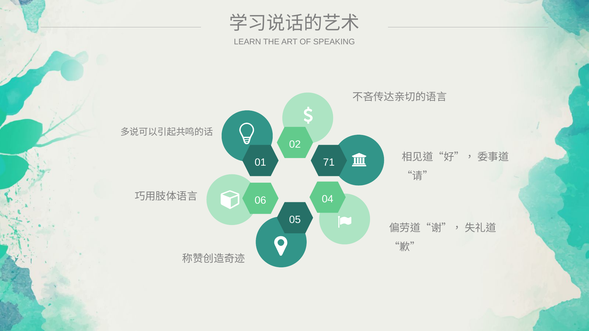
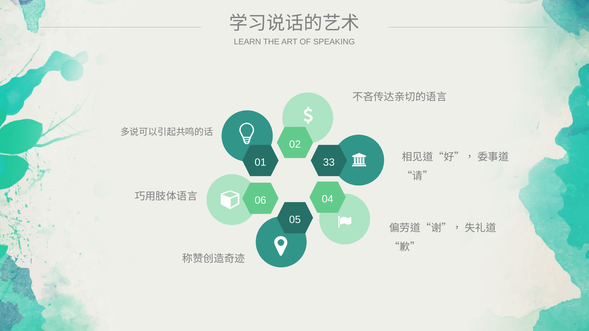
71: 71 -> 33 (329, 163)
